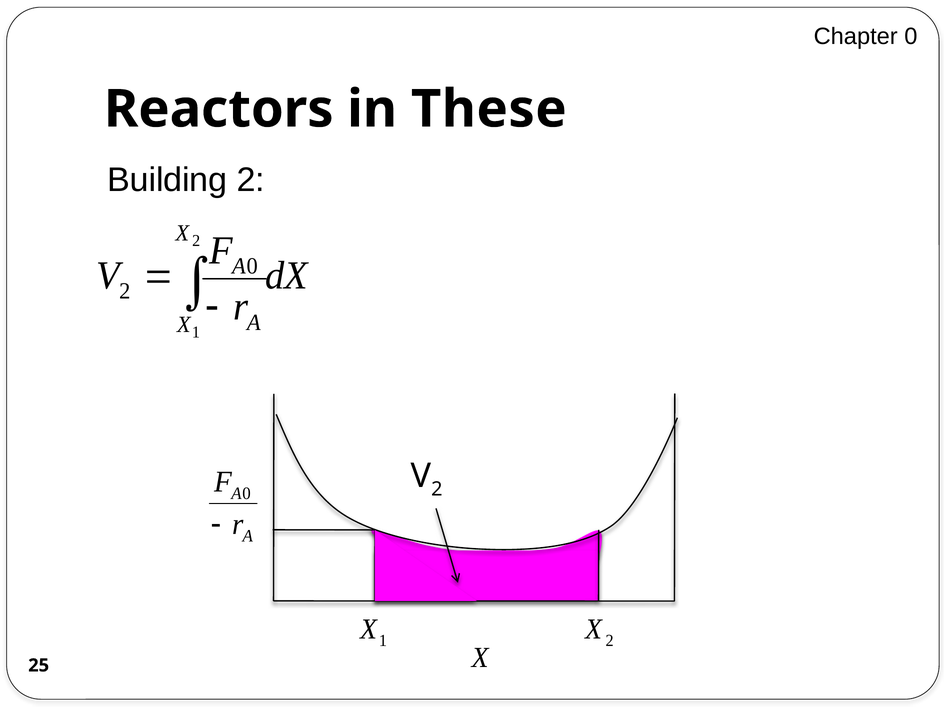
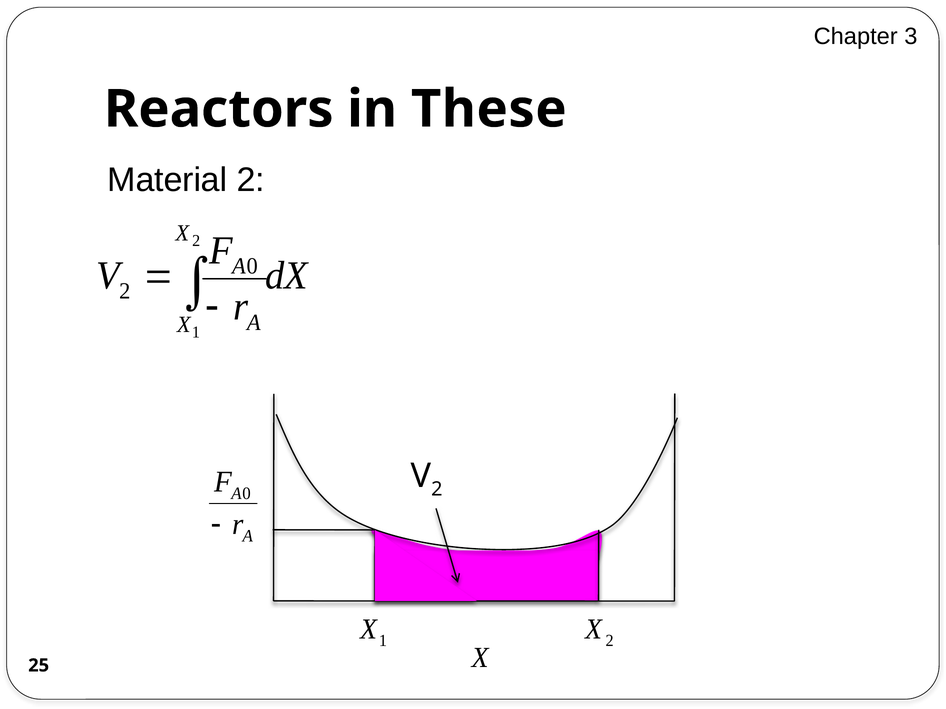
Chapter 0: 0 -> 3 (911, 37)
Building: Building -> Material (167, 180)
